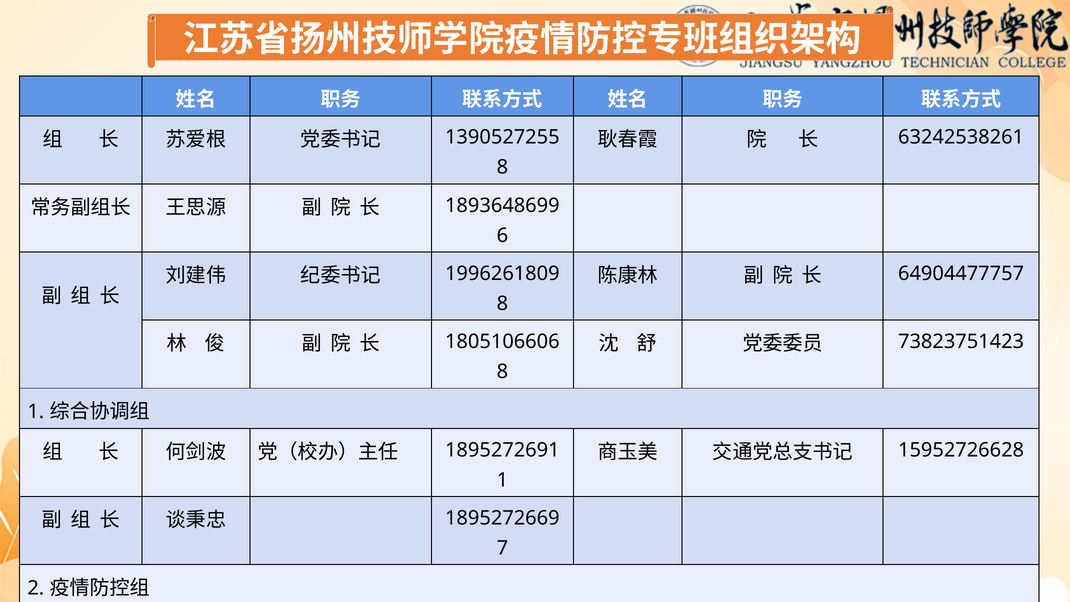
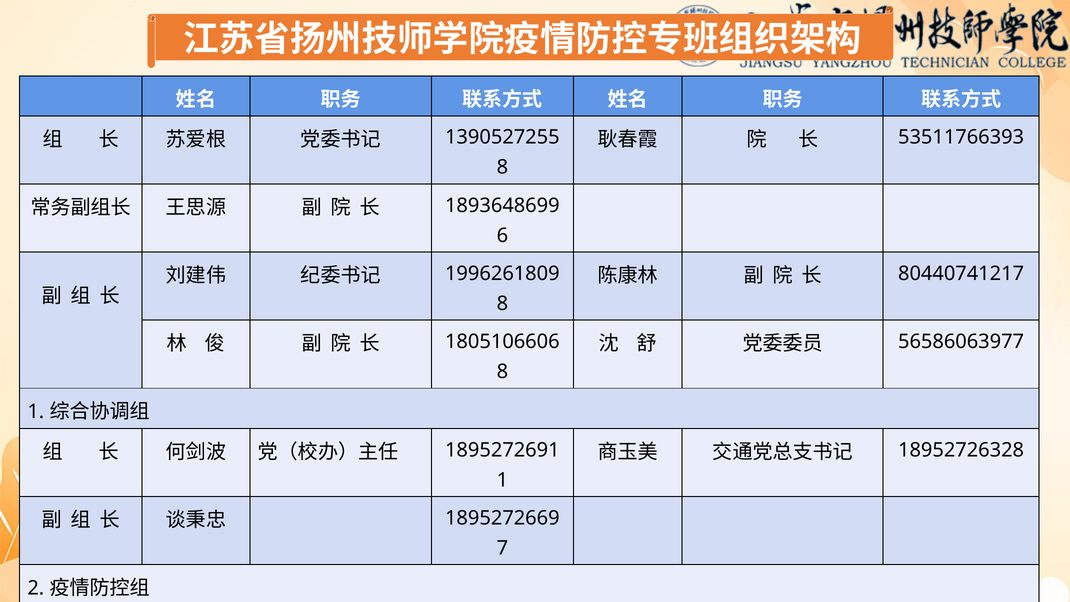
63242538261: 63242538261 -> 53511766393 (961, 137)
64904477757: 64904477757 -> 80440741217 (961, 273)
73823751423: 73823751423 -> 56586063977 (961, 342)
15952726628: 15952726628 -> 18952726328 (961, 450)
